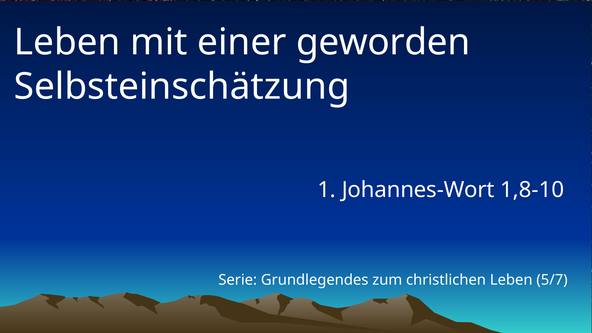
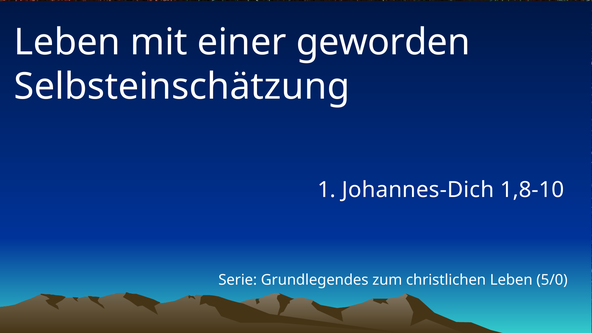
Johannes-Wort: Johannes-Wort -> Johannes-Dich (418, 190)
5/7: 5/7 -> 5/0 (552, 280)
